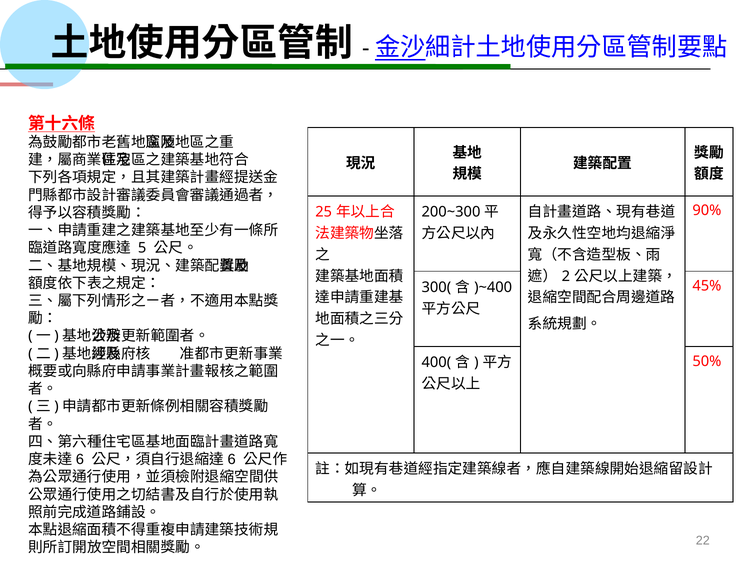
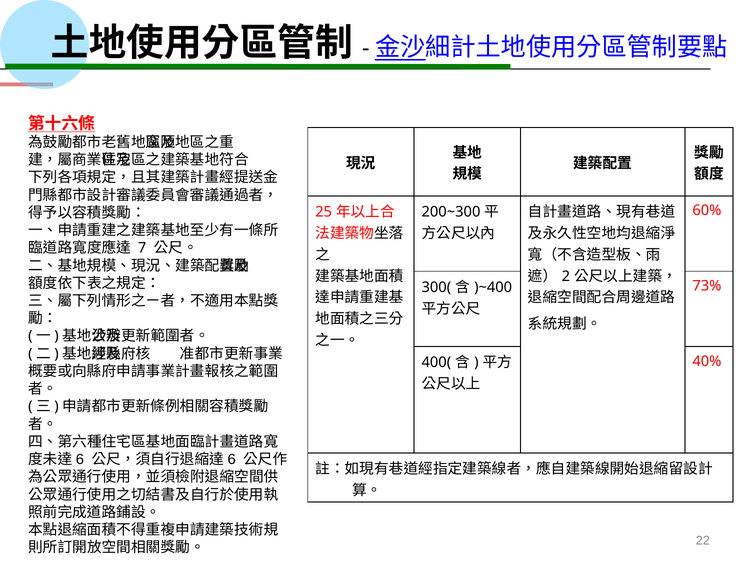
90%: 90% -> 60% (707, 211)
5: 5 -> 7 (142, 248)
45%: 45% -> 73% (707, 286)
50%: 50% -> 40% (707, 361)
